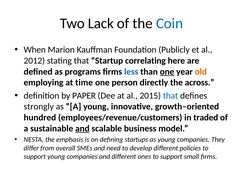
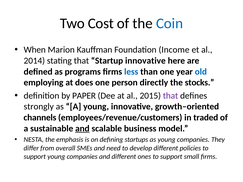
Lack: Lack -> Cost (101, 24)
Publicly: Publicly -> Income (174, 50)
2012: 2012 -> 2014 (34, 61)
Startup correlating: correlating -> innovative (145, 61)
one underline: present -> none (167, 72)
old colour: orange -> blue (201, 72)
time: time -> does (84, 83)
across: across -> stocks (200, 83)
that colour: blue -> purple (171, 96)
hundred: hundred -> channels (40, 118)
